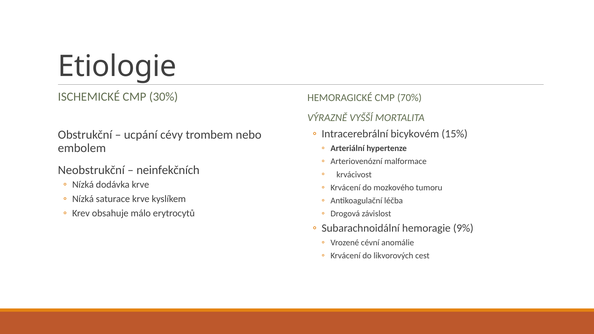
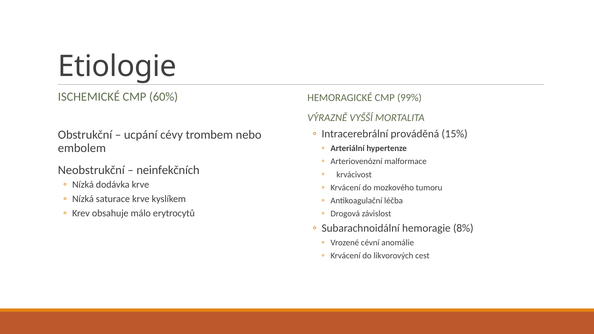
30%: 30% -> 60% (164, 97)
70%: 70% -> 99% (409, 98)
bicykovém: bicykovém -> prováděná (415, 134)
9%: 9% -> 8% (463, 228)
